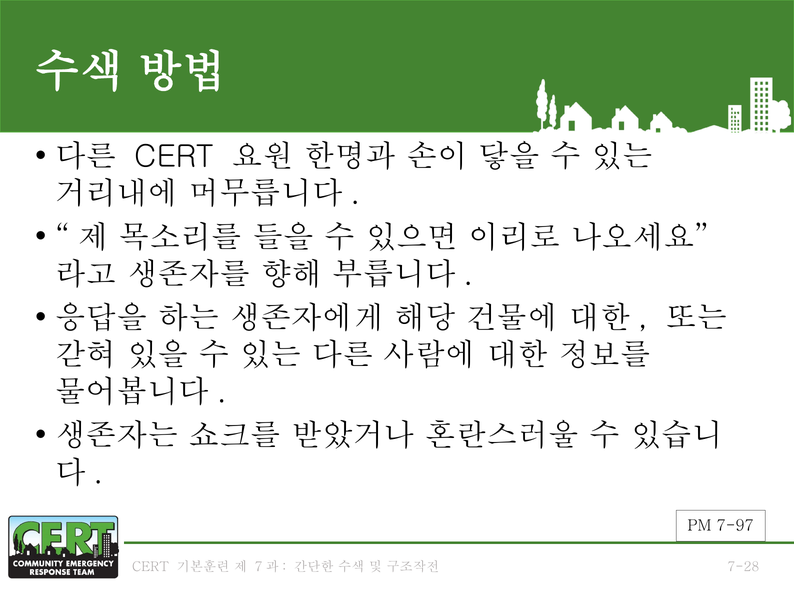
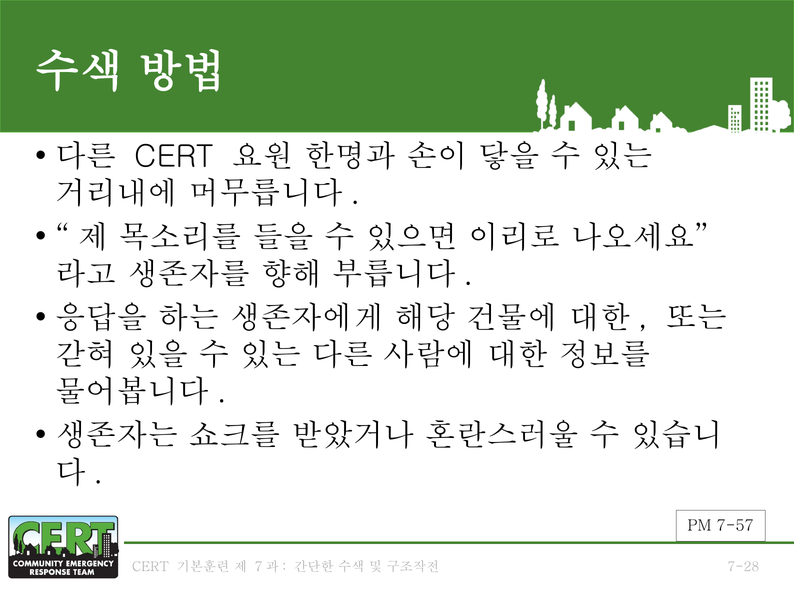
7-97: 7-97 -> 7-57 (735, 526)
